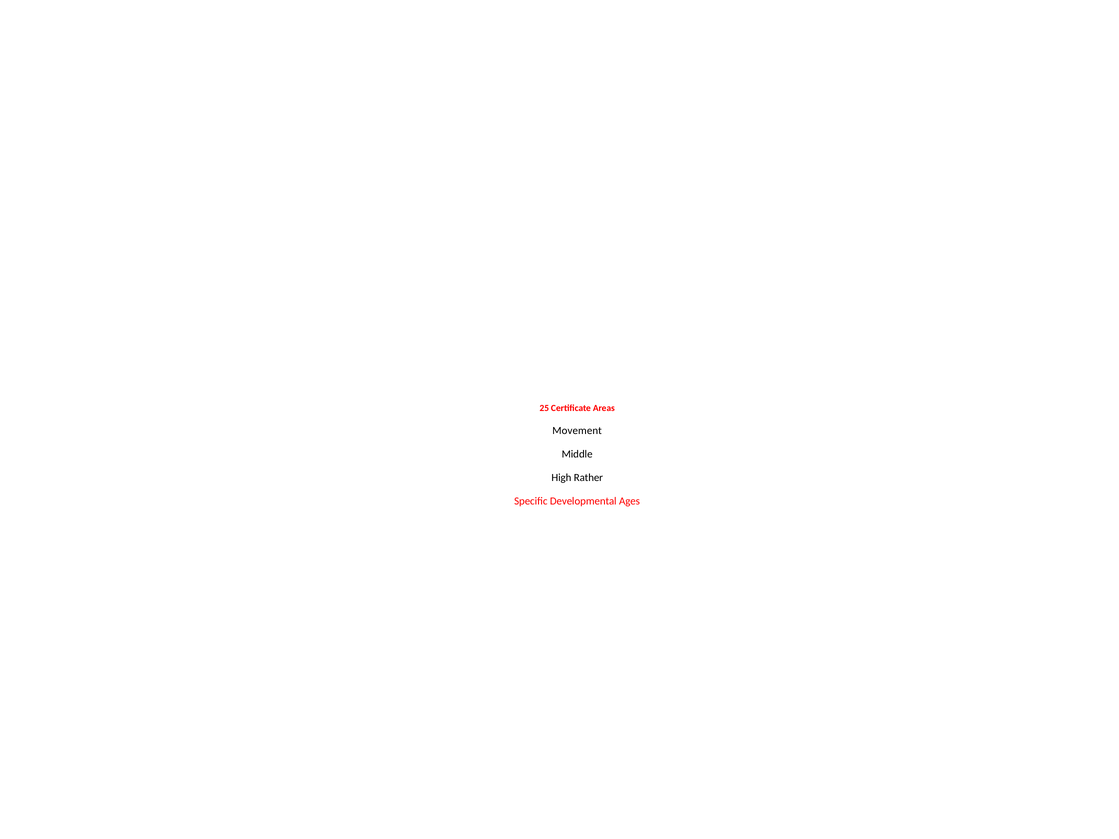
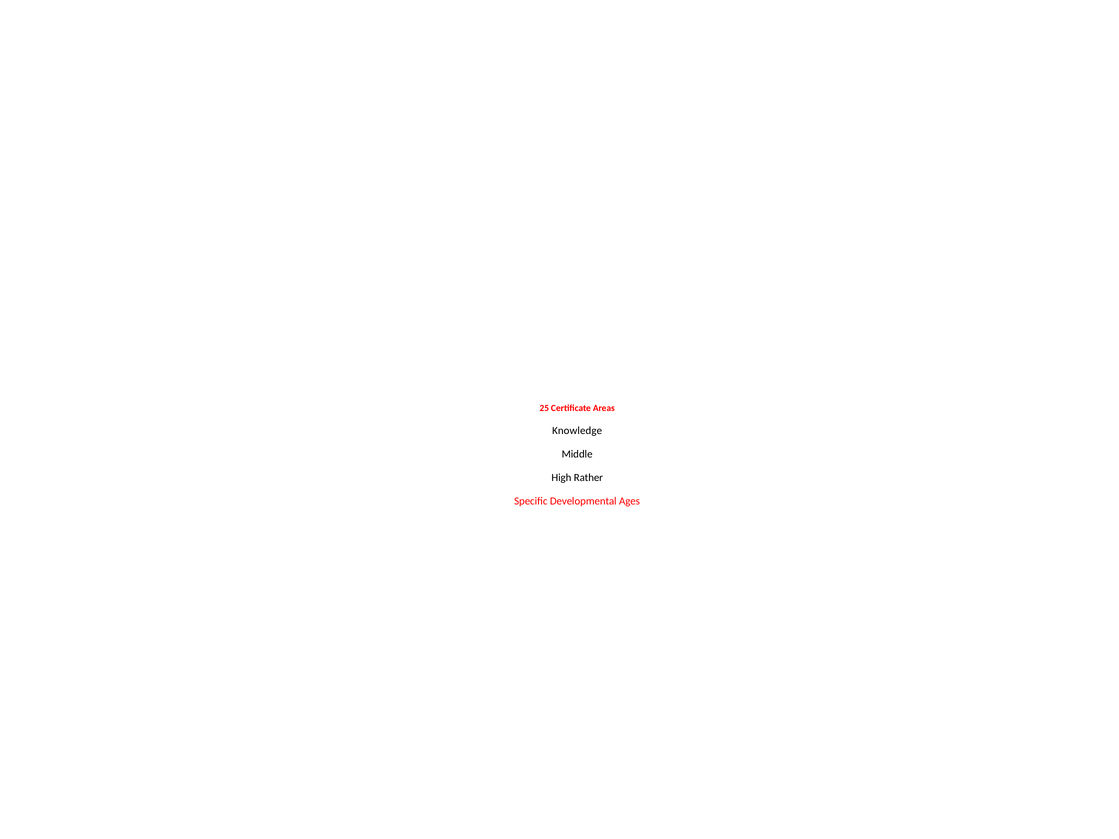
Movement: Movement -> Knowledge (577, 431)
